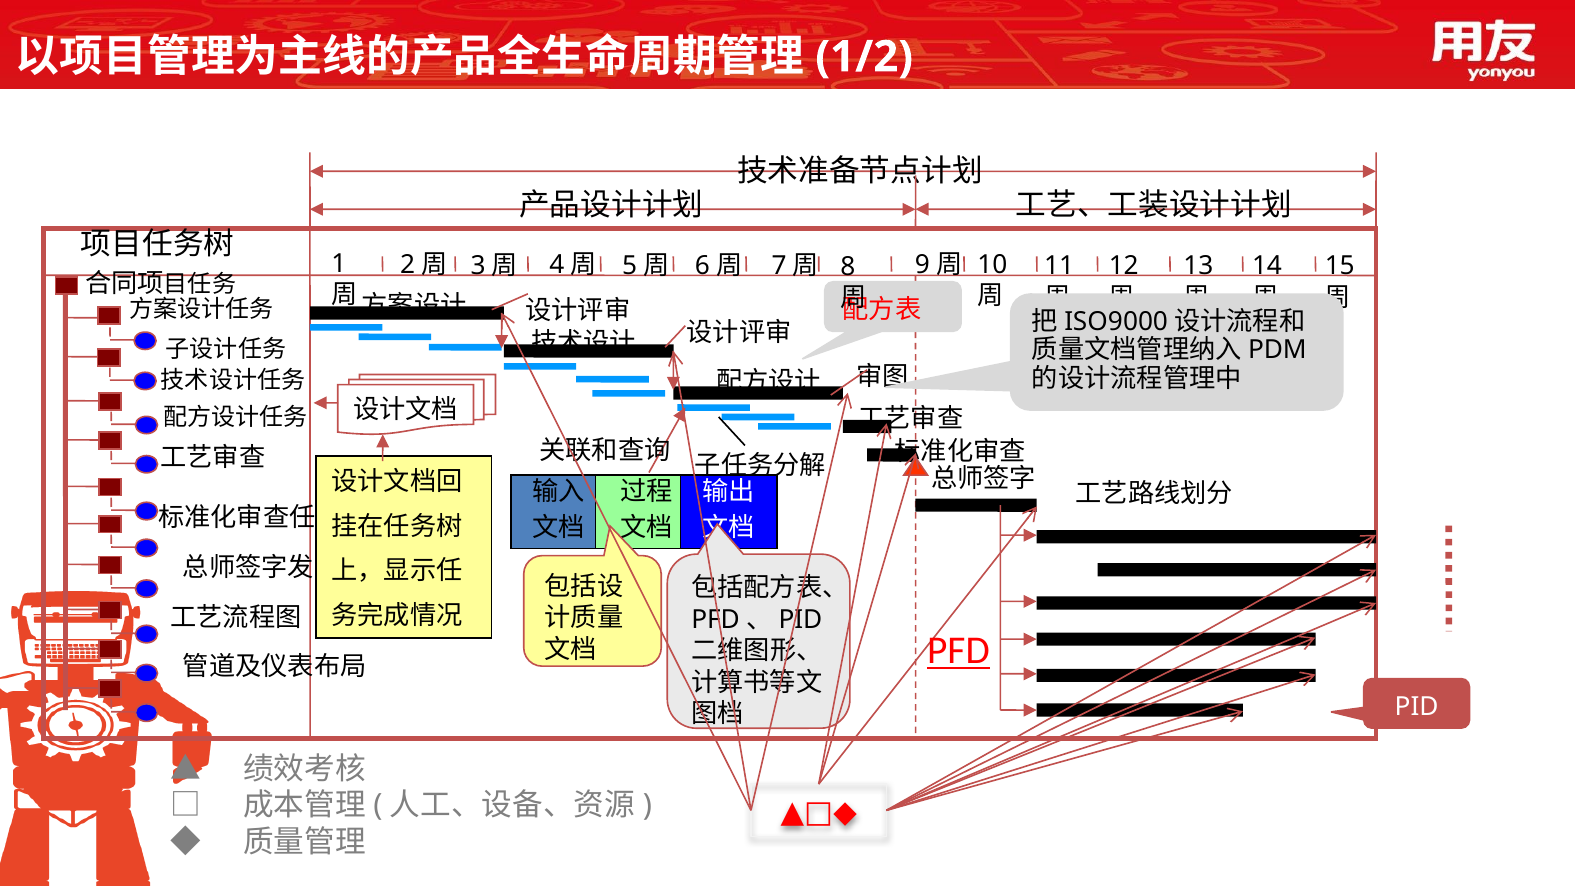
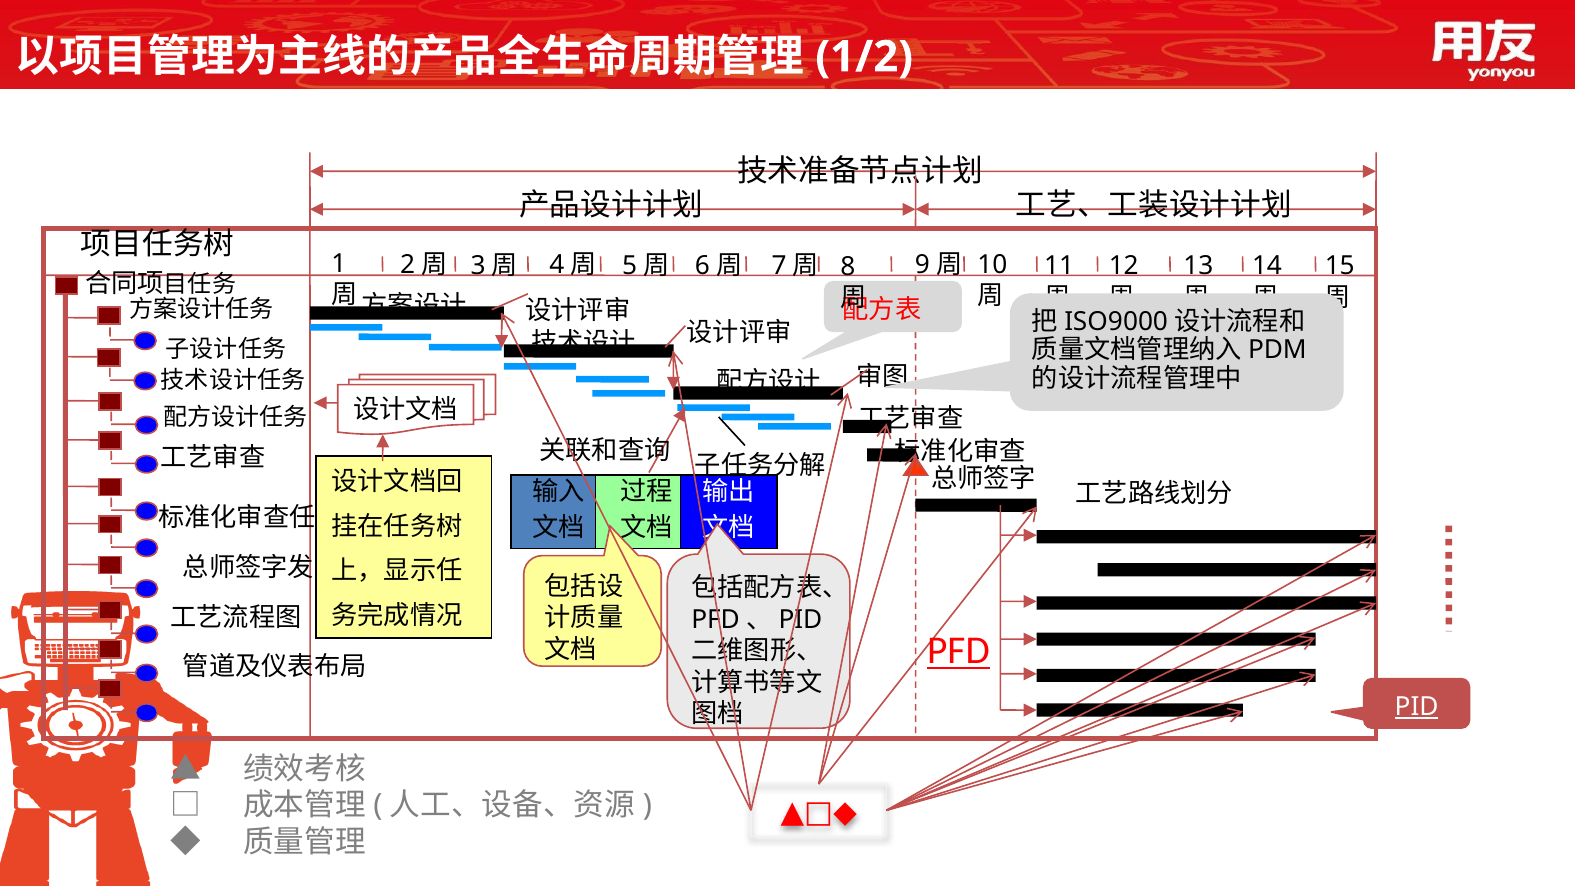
PID underline: none -> present (1417, 707)
